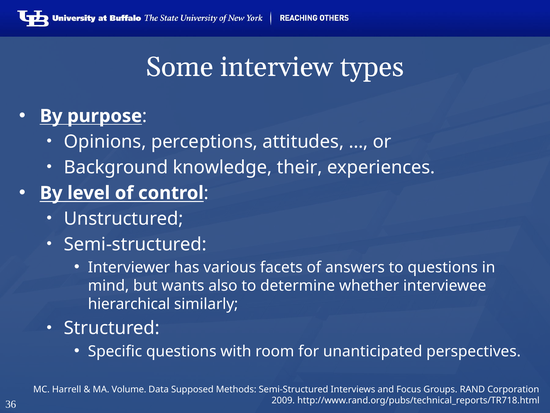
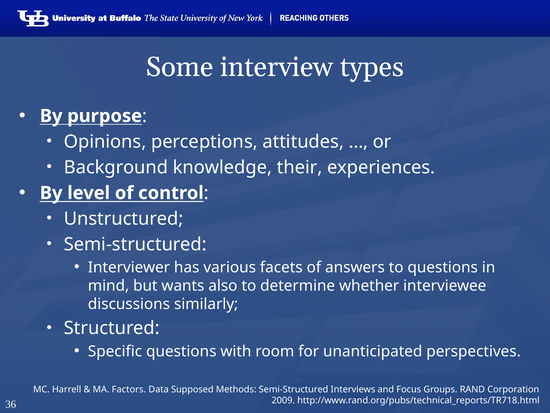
hierarchical: hierarchical -> discussions (129, 304)
Volume: Volume -> Factors (129, 389)
